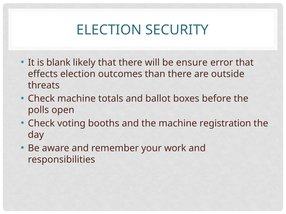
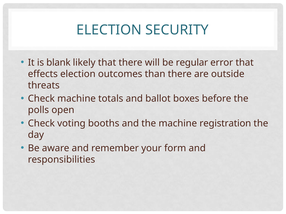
ensure: ensure -> regular (192, 63)
work: work -> form (175, 148)
